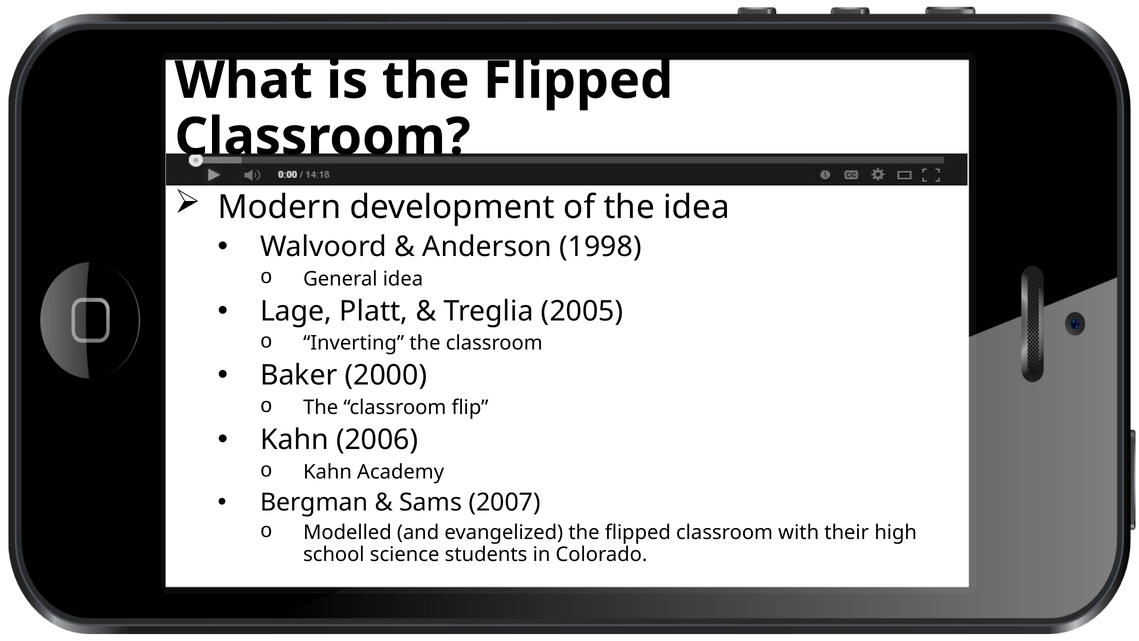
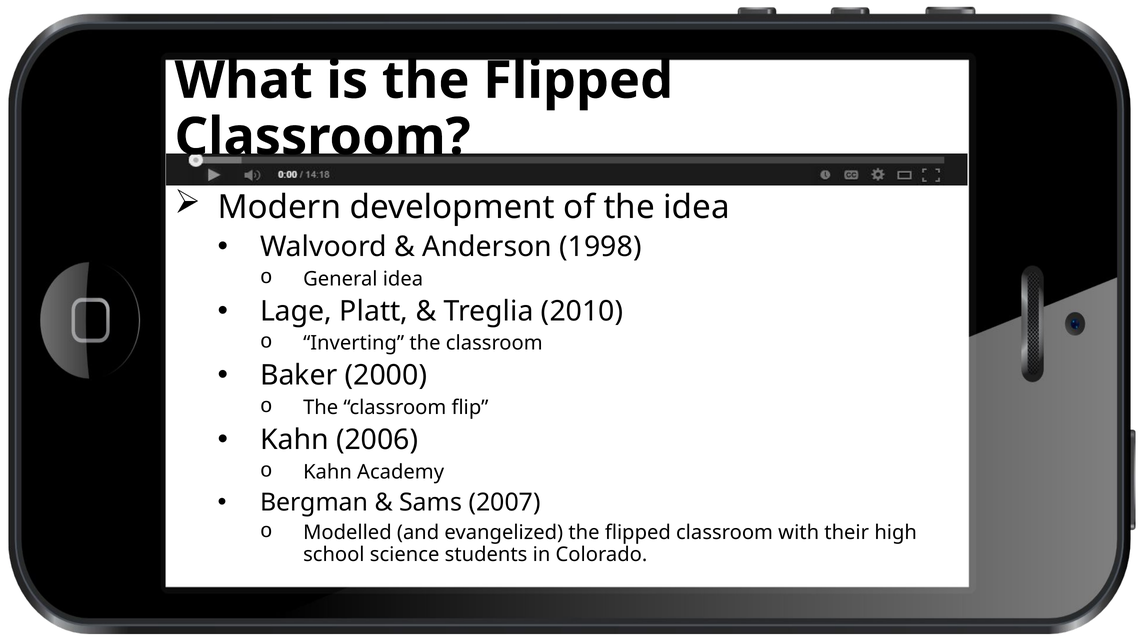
2005: 2005 -> 2010 (582, 311)
